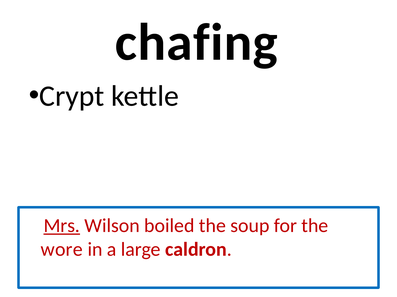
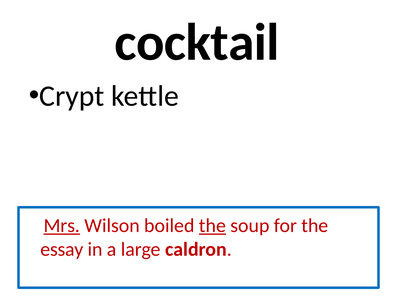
chafing: chafing -> cocktail (197, 42)
the underline: none -> present (212, 226)
wore: wore -> essay (62, 250)
